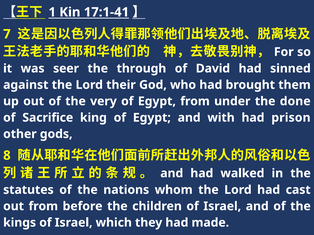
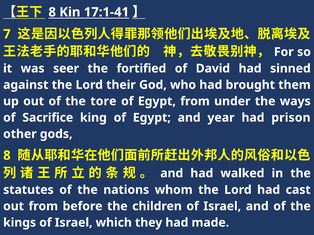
1: 1 -> 8 (52, 12)
through: through -> fortified (141, 69)
very: very -> tore (103, 101)
done: done -> ways (295, 101)
with: with -> year (221, 118)
